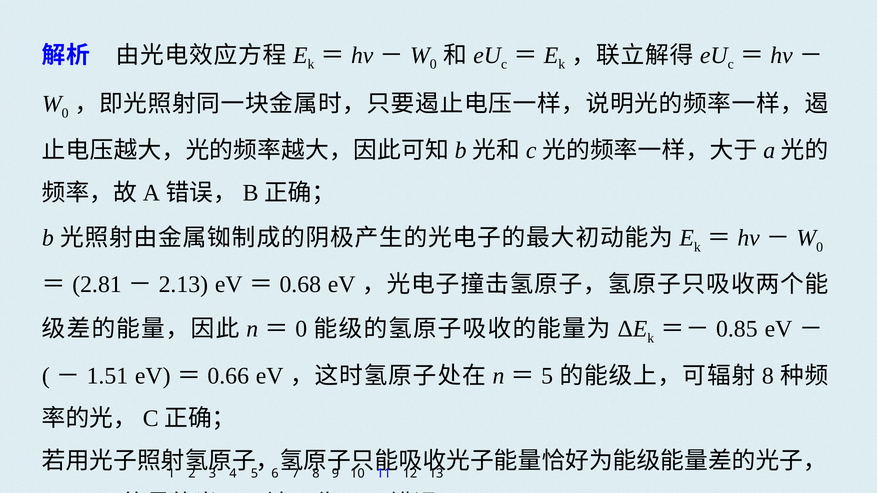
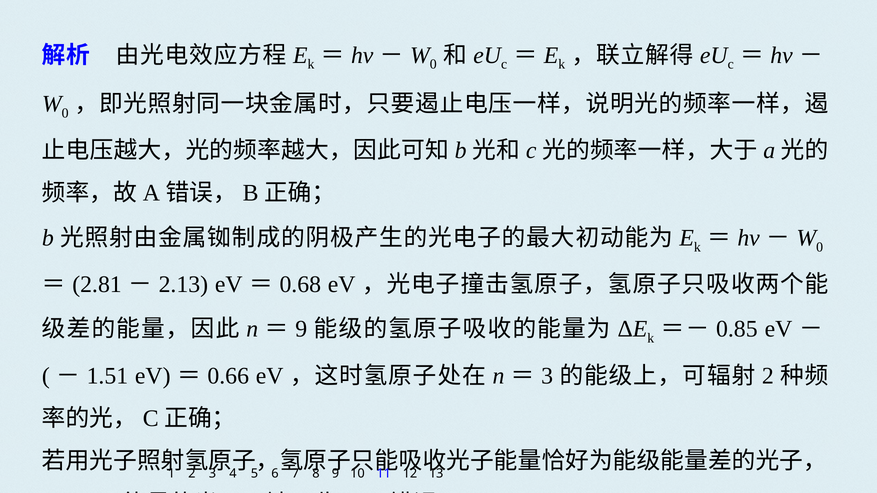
0: 0 -> 9 (301, 329)
5: 5 -> 3 (547, 376)
8: 8 -> 2 (768, 376)
